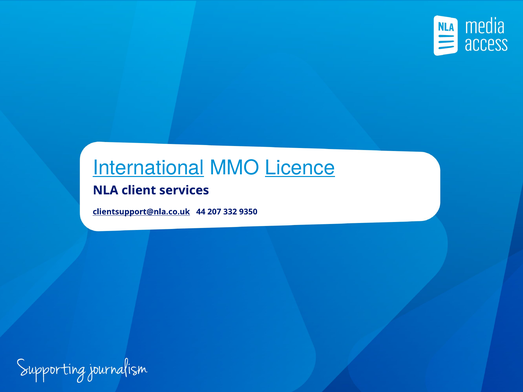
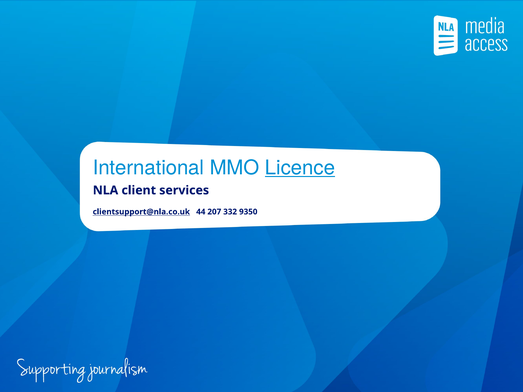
International underline: present -> none (148, 168)
